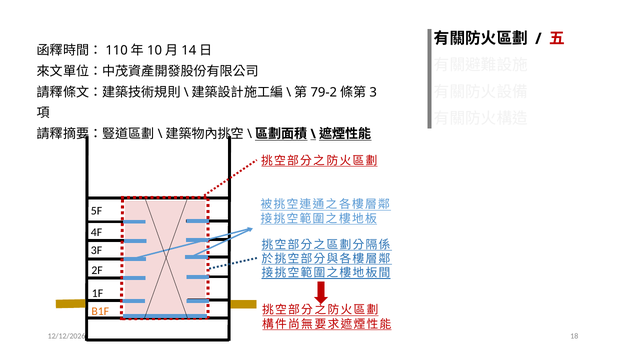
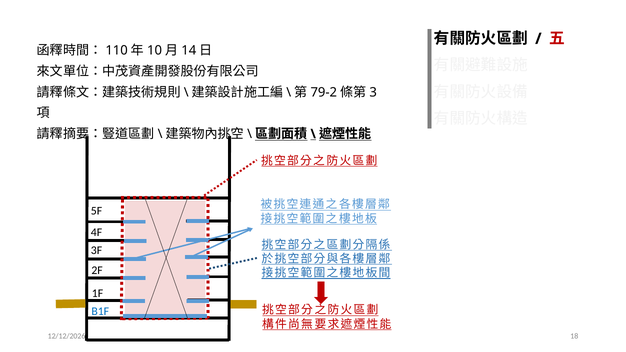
B1F colour: orange -> blue (100, 311)
